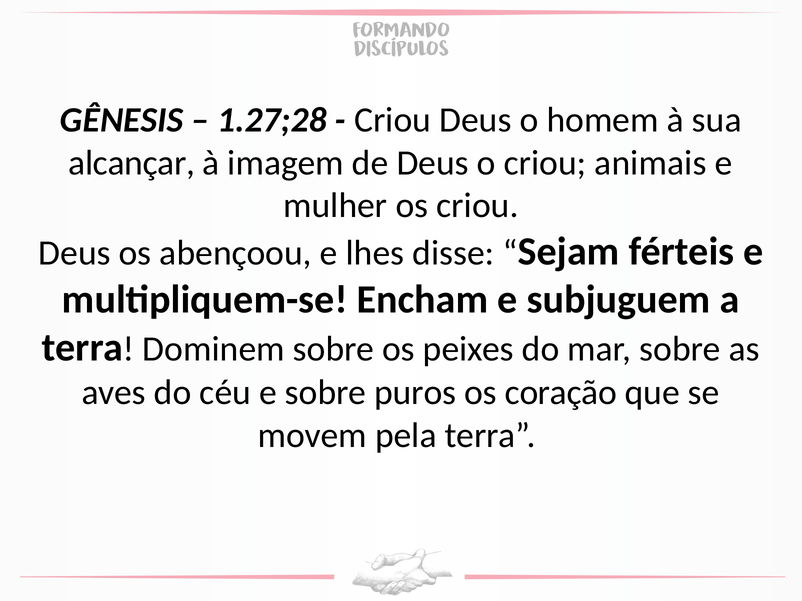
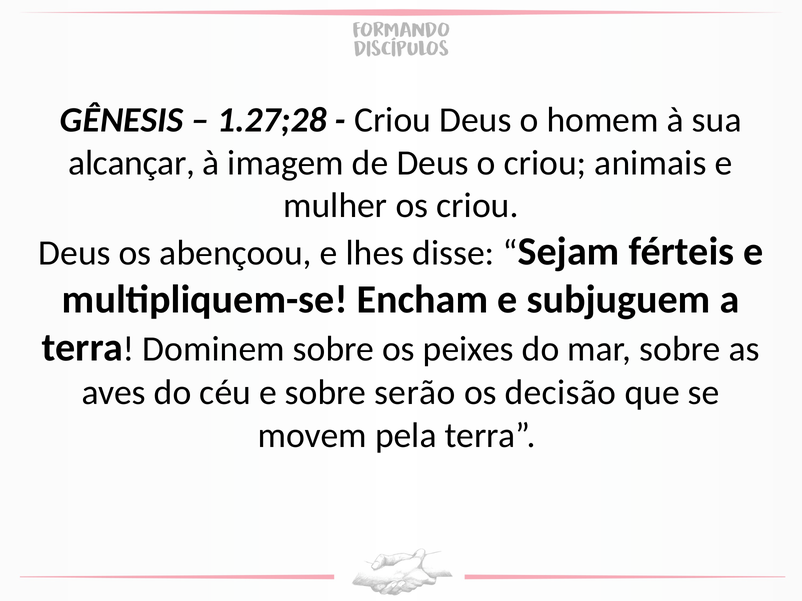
puros: puros -> serão (415, 393)
coração: coração -> decisão (561, 393)
